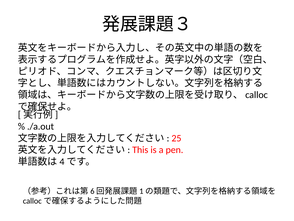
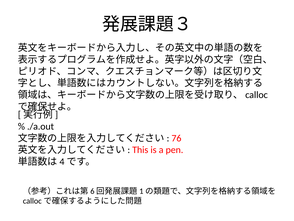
25: 25 -> 76 (176, 138)
